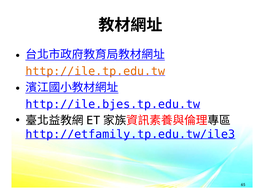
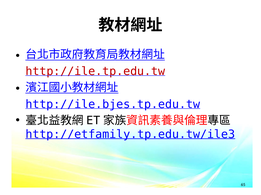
http://ile.tp.edu.tw colour: orange -> red (95, 72)
